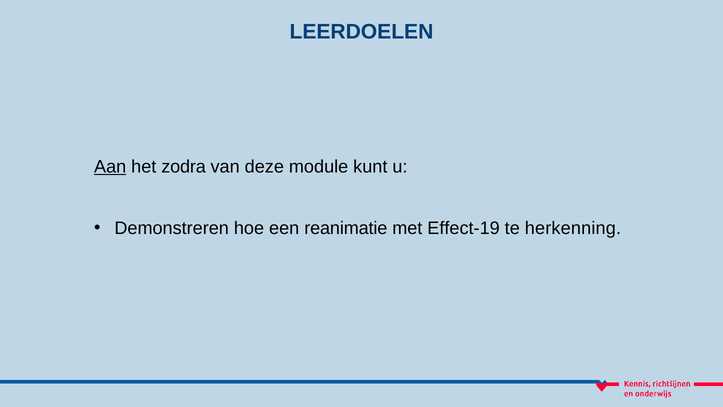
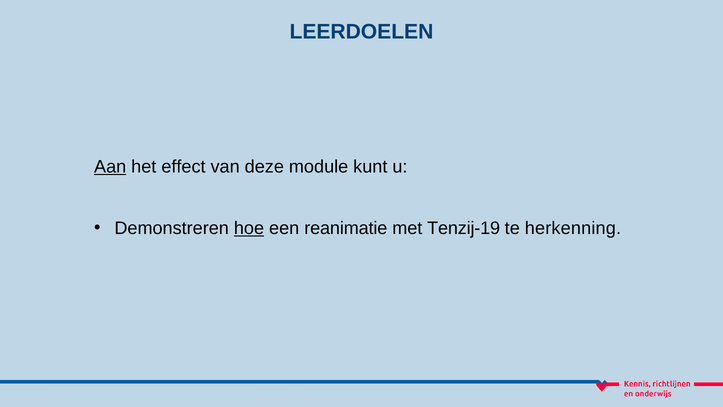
zodra: zodra -> effect (184, 166)
hoe underline: none -> present (249, 228)
Effect-19: Effect-19 -> Tenzij-19 (464, 228)
